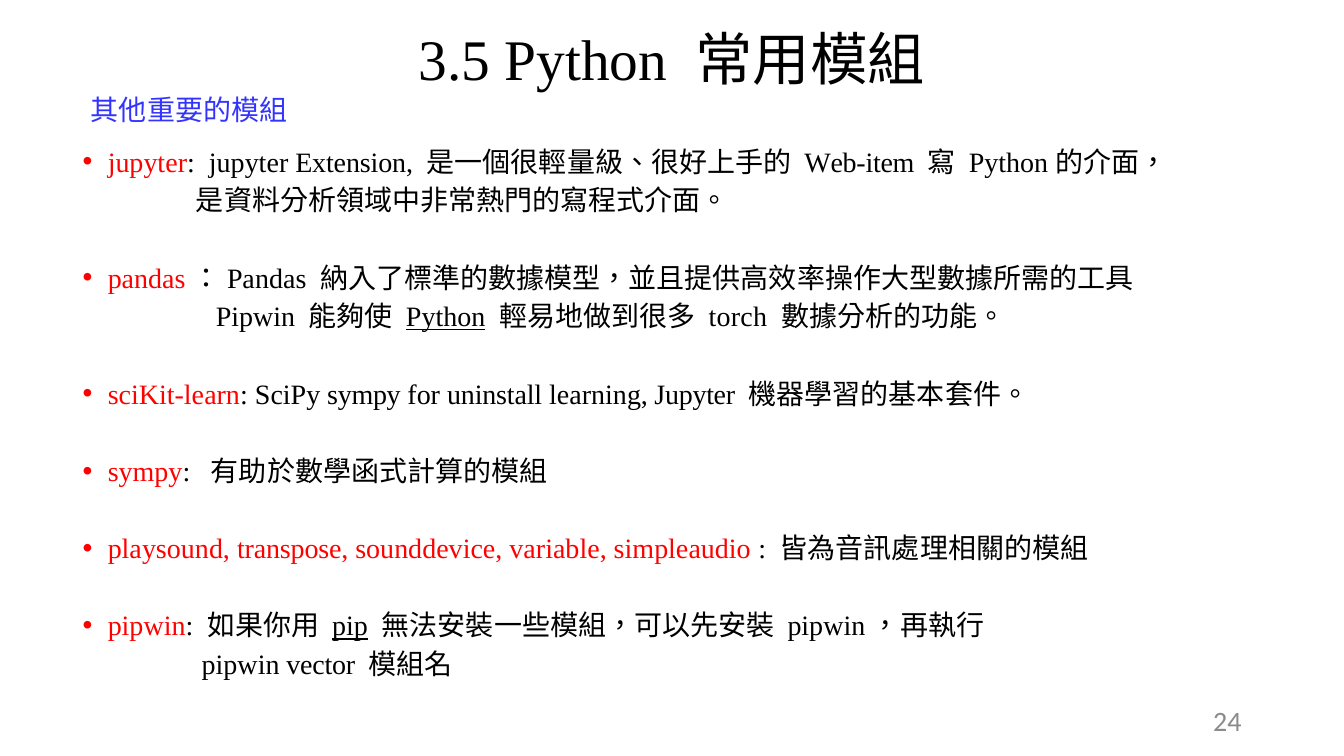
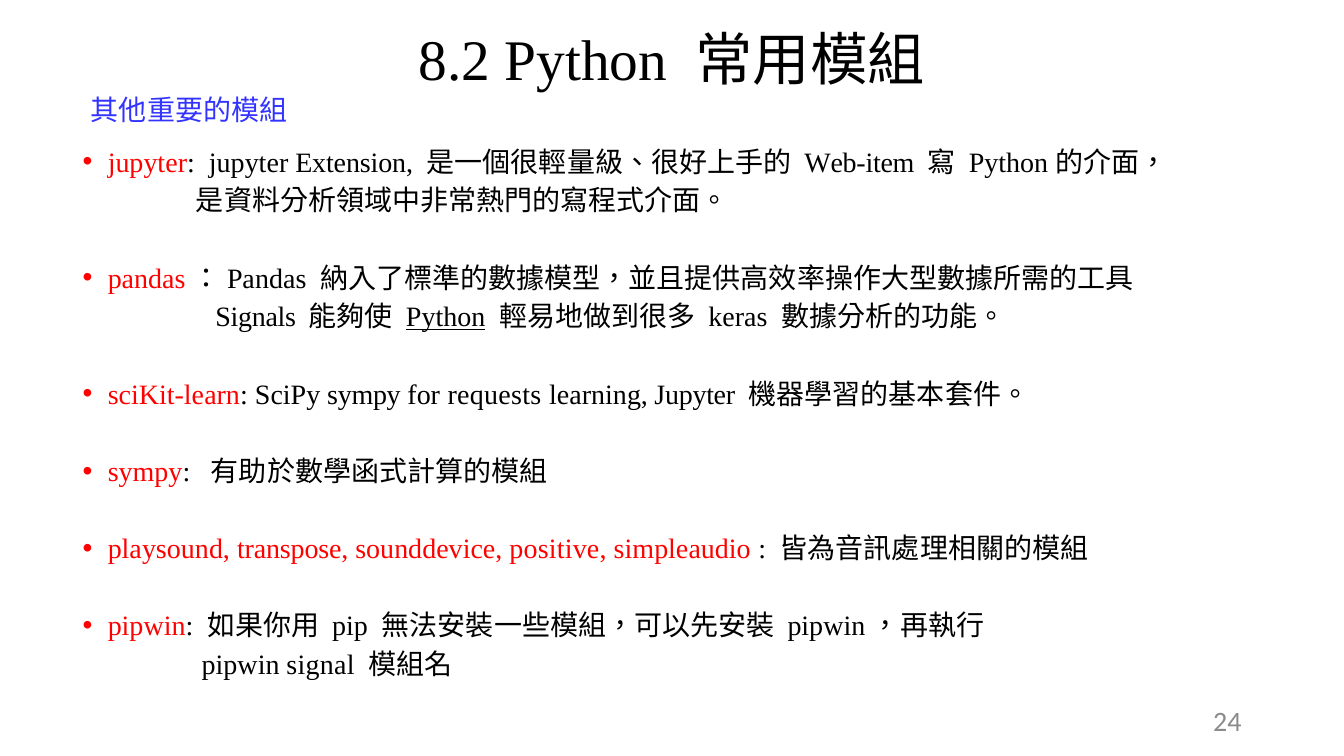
3.5: 3.5 -> 8.2 (454, 62)
Pipwin: Pipwin -> Signals (256, 317)
torch: torch -> keras (738, 317)
uninstall: uninstall -> requests (494, 395)
variable: variable -> positive (558, 549)
pip underline: present -> none (350, 627)
vector: vector -> signal (321, 665)
